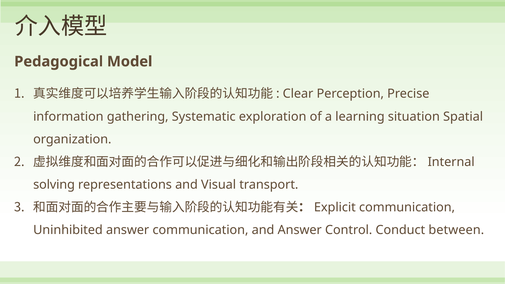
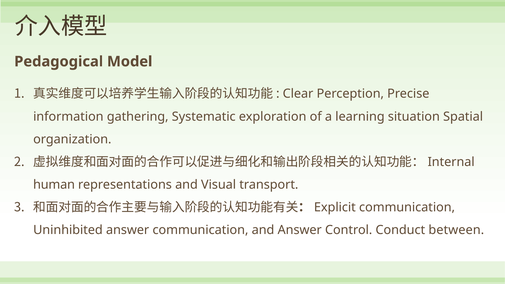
solving: solving -> human (54, 185)
